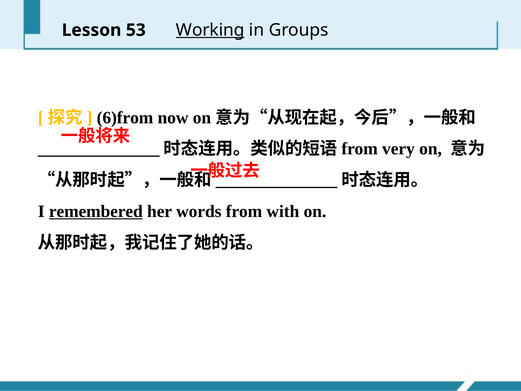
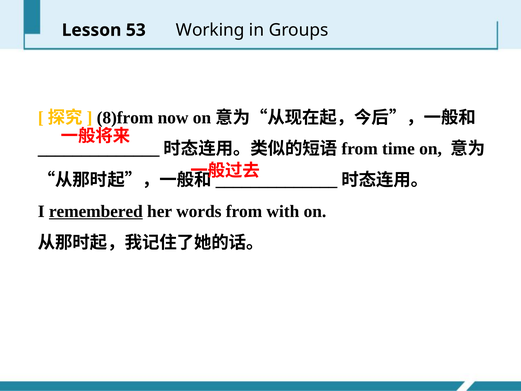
Working underline: present -> none (210, 30)
6)from: 6)from -> 8)from (125, 118)
very: very -> time (398, 149)
